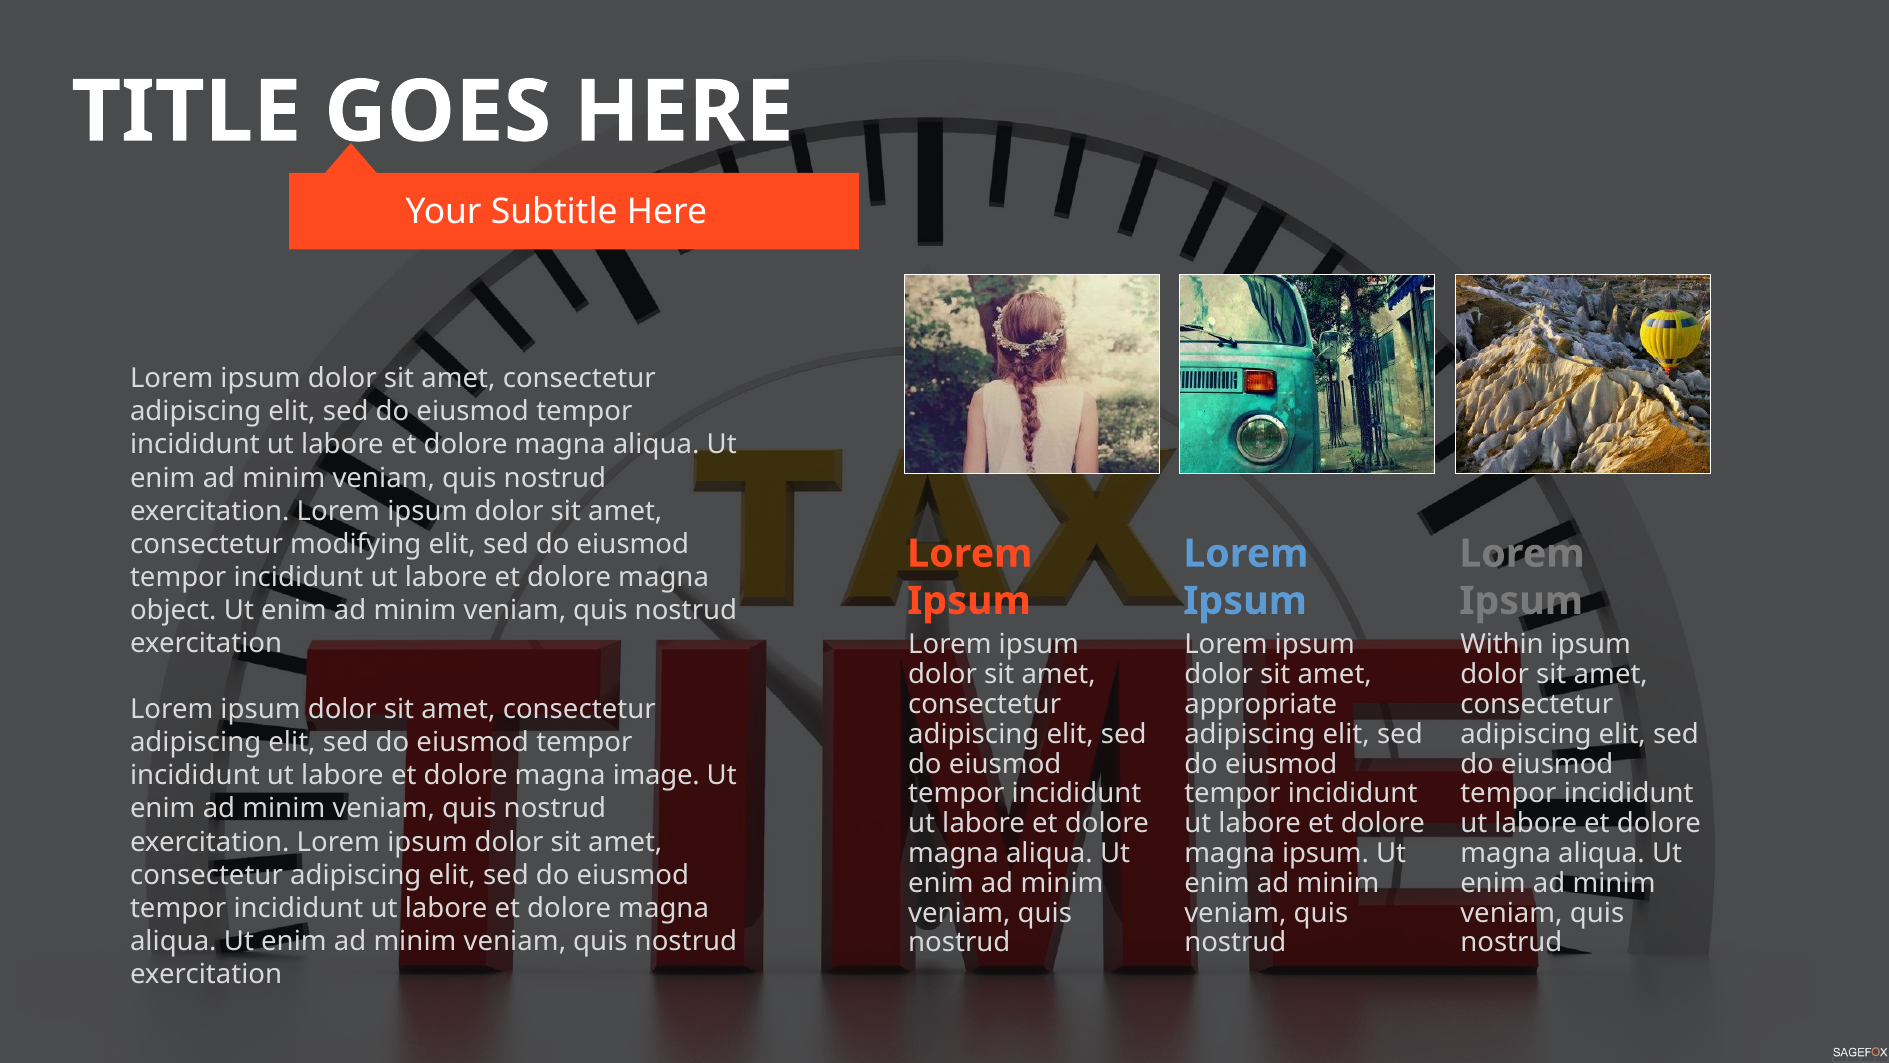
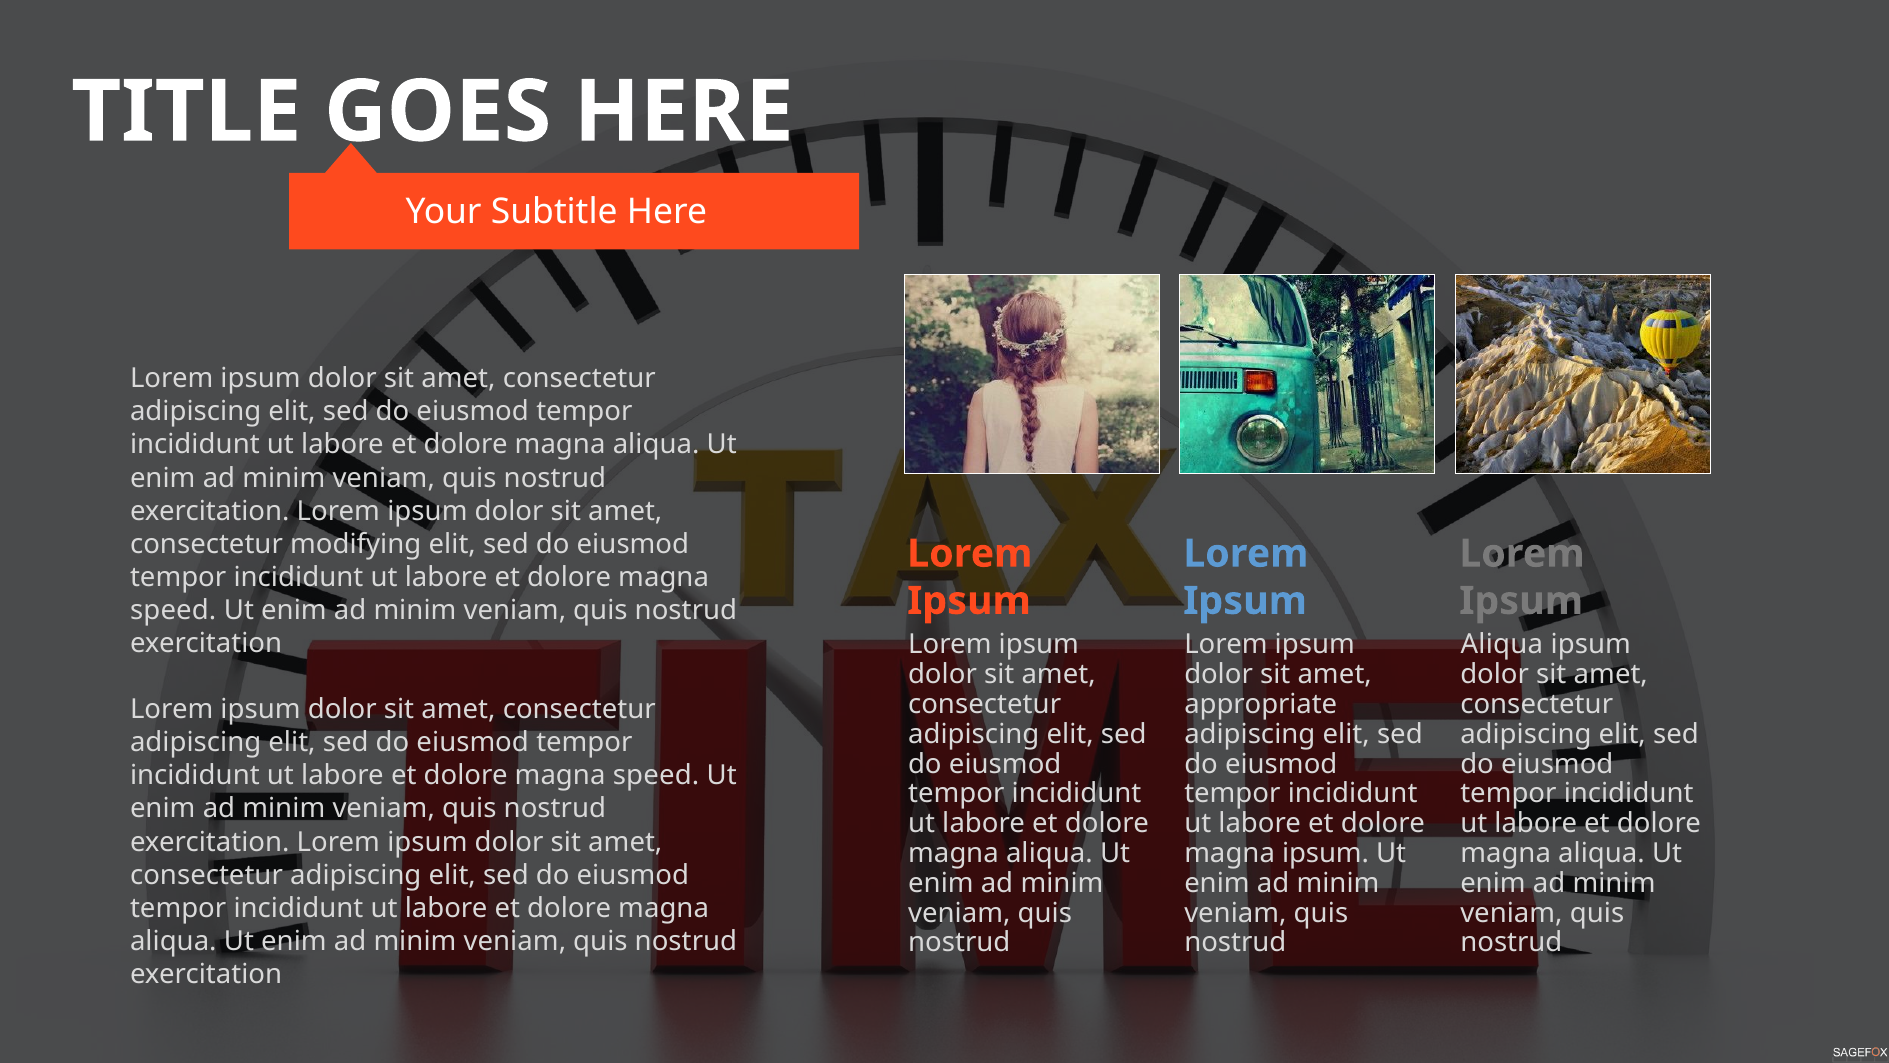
object: object -> speed (173, 610)
Within: Within -> Aliqua (1502, 645)
image: image -> speed (656, 775)
